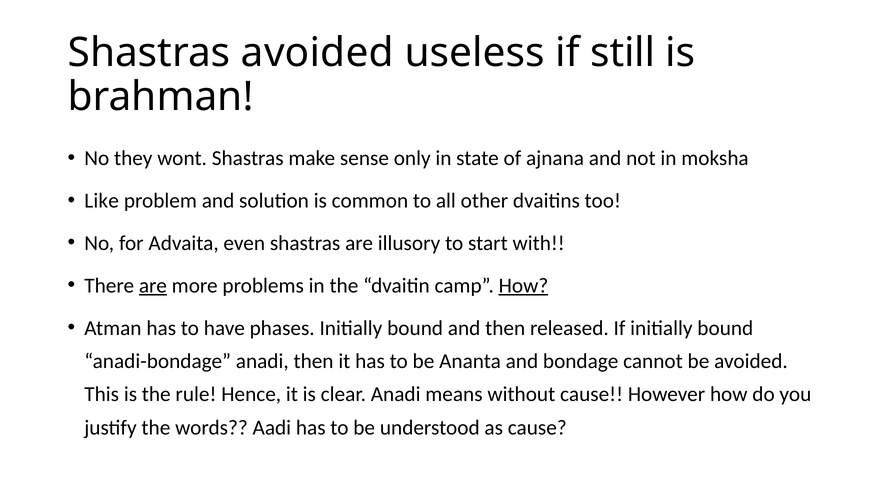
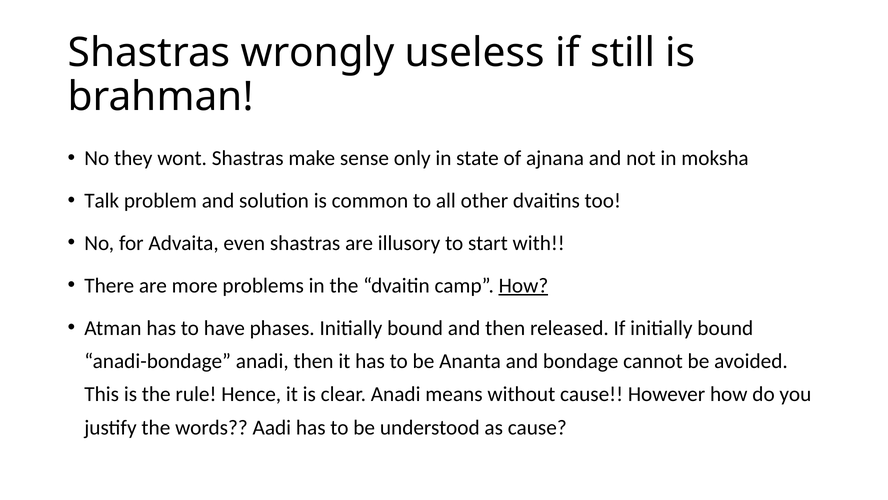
Shastras avoided: avoided -> wrongly (318, 53)
Like: Like -> Talk (102, 201)
are underline: present -> none (153, 285)
